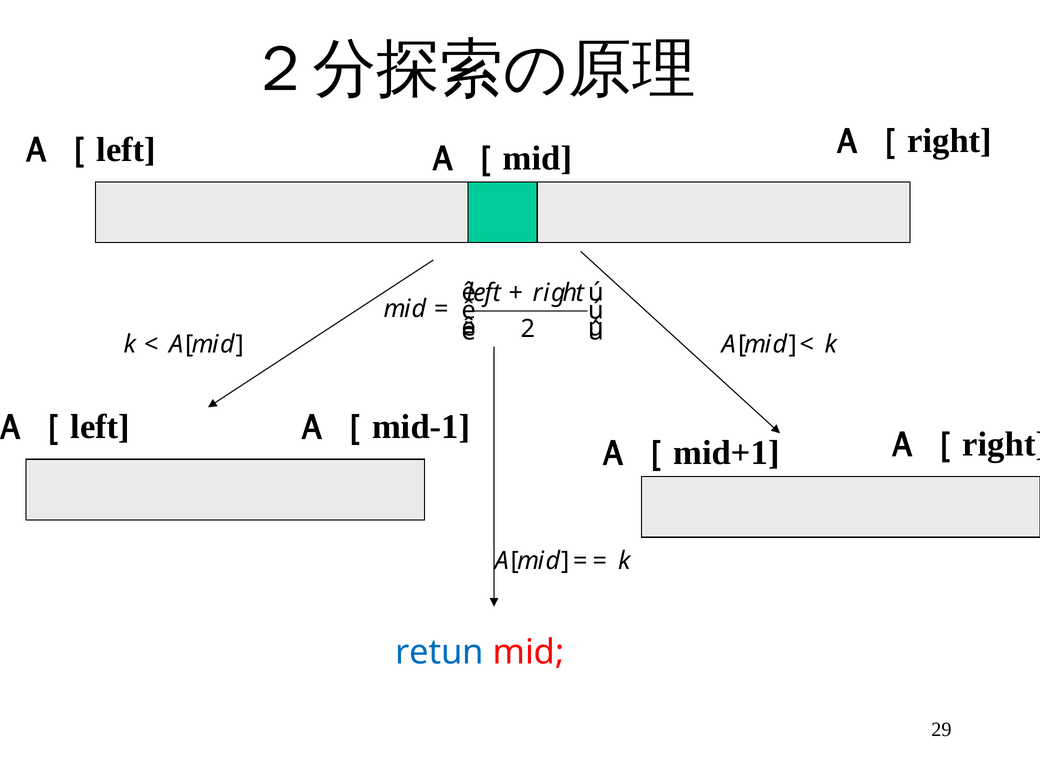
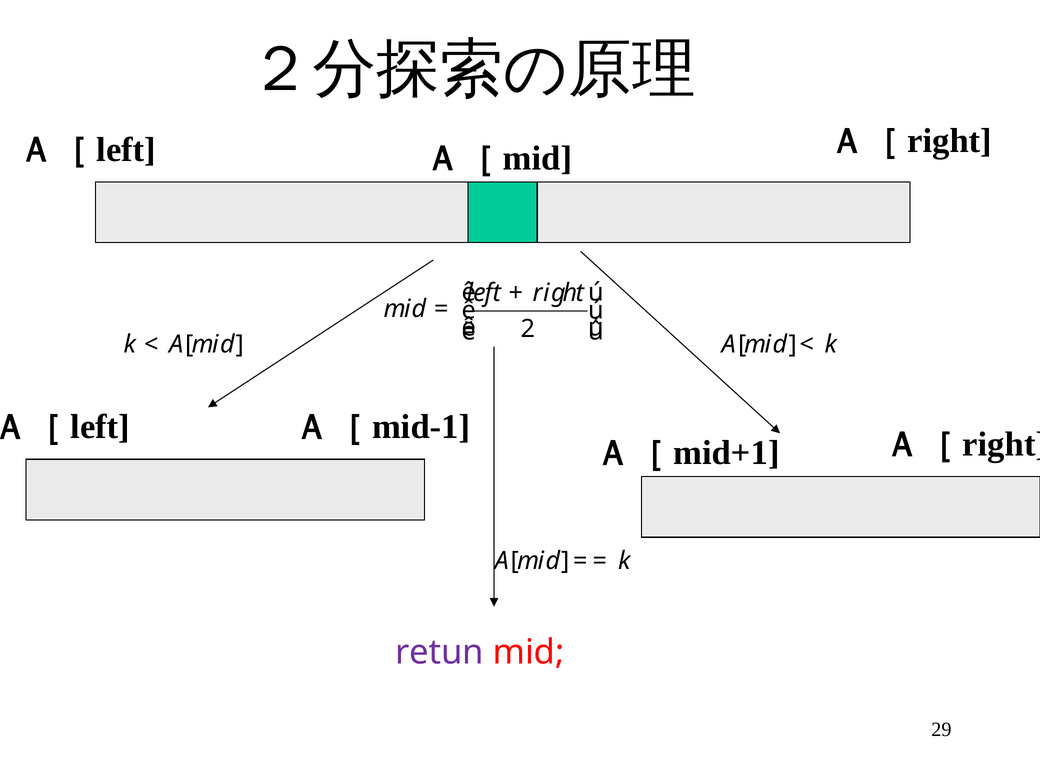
retun colour: blue -> purple (440, 652)
